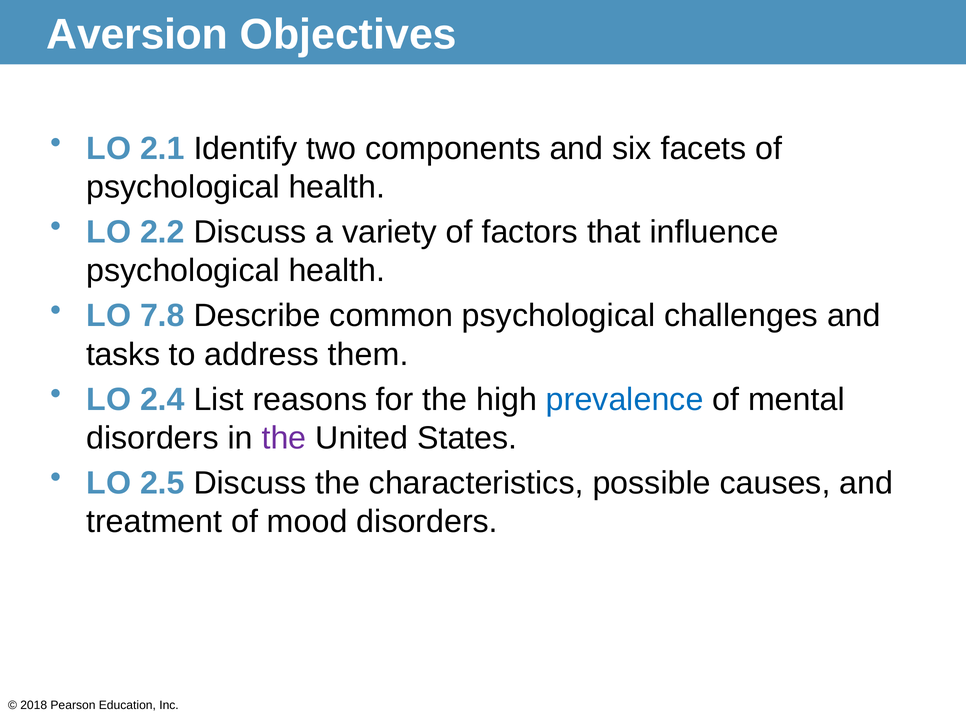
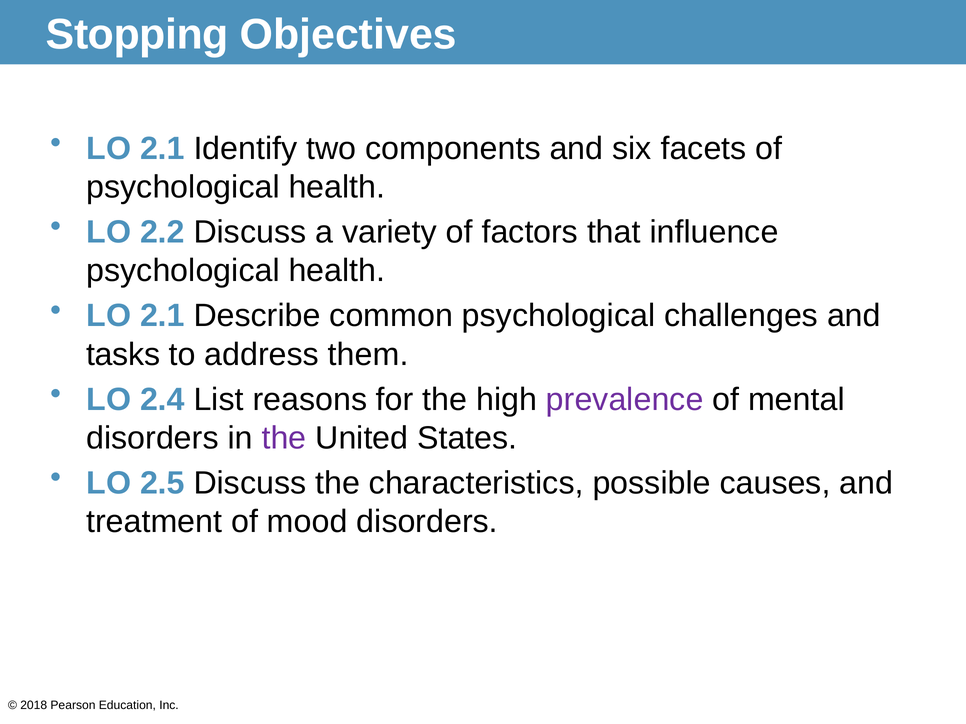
Aversion: Aversion -> Stopping (137, 35)
7.8: 7.8 -> 2.1 (162, 316)
prevalence colour: blue -> purple (625, 400)
